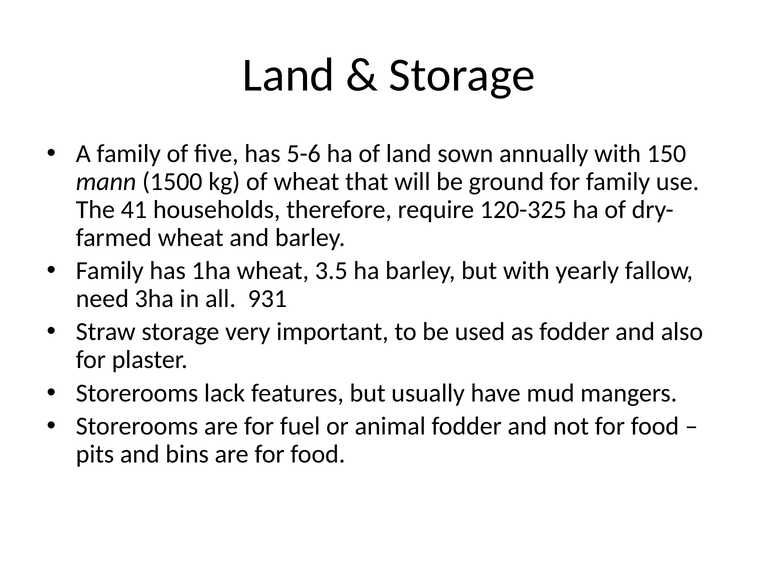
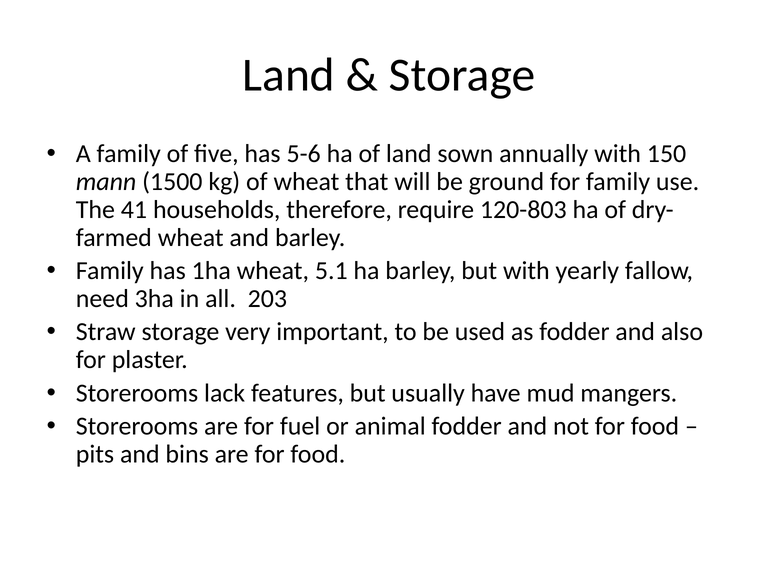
120-325: 120-325 -> 120-803 (523, 210)
3.5: 3.5 -> 5.1 (331, 271)
931: 931 -> 203 (267, 299)
